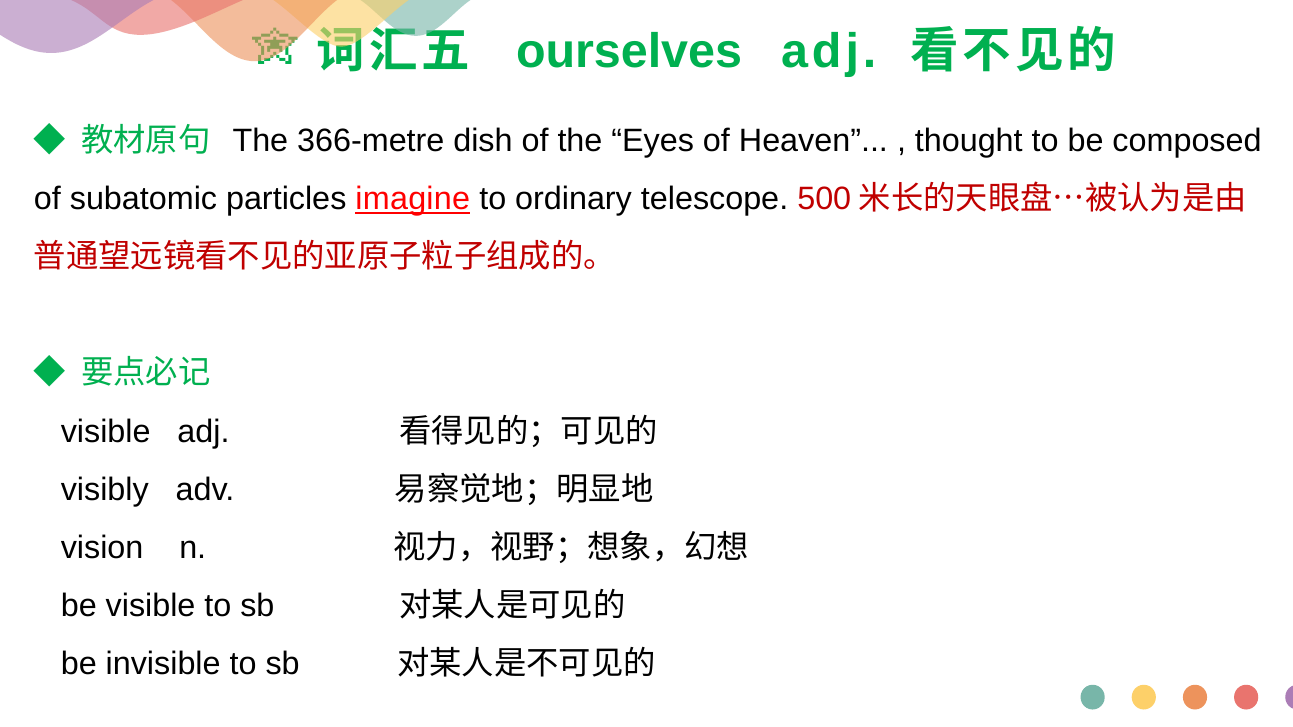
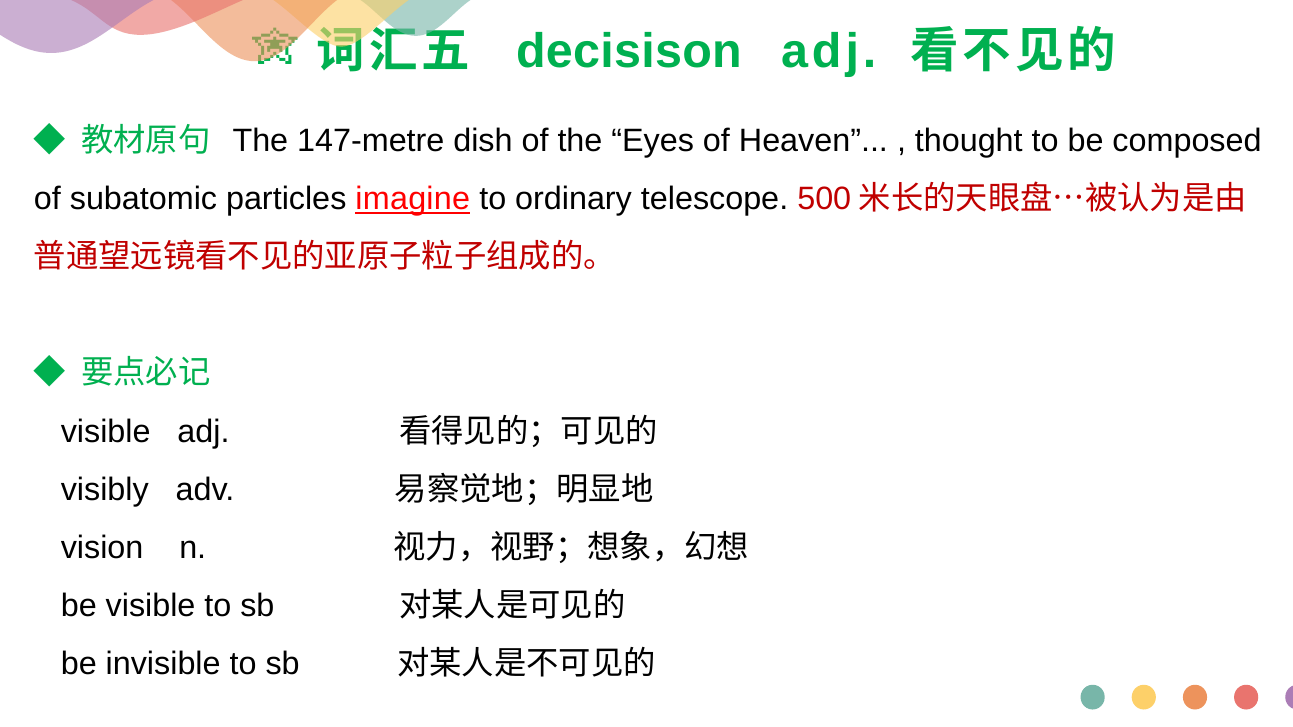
ourselves: ourselves -> decisison (629, 51)
366-metre: 366-metre -> 147-metre (371, 141)
